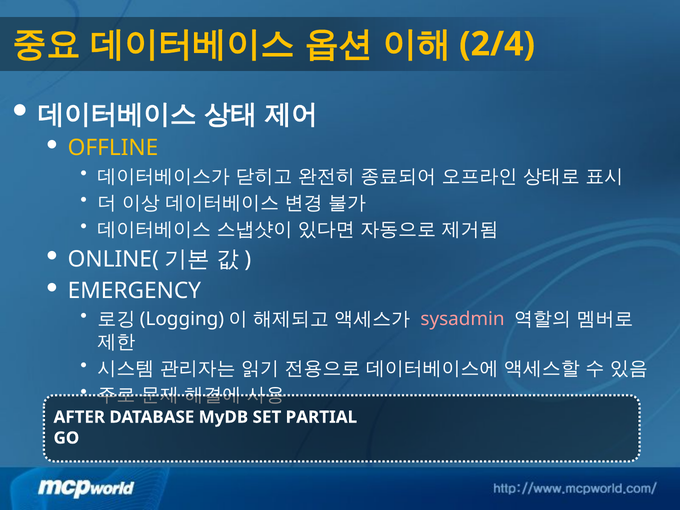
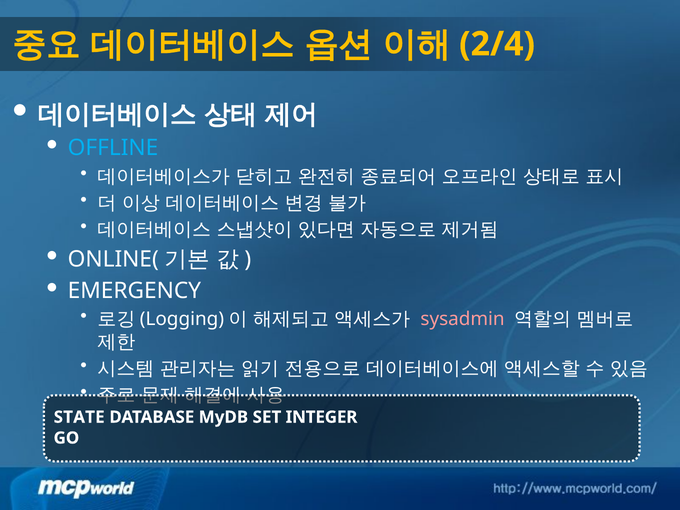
OFFLINE colour: yellow -> light blue (113, 148)
AFTER: AFTER -> STATE (79, 417)
PARTIAL: PARTIAL -> INTEGER (322, 417)
